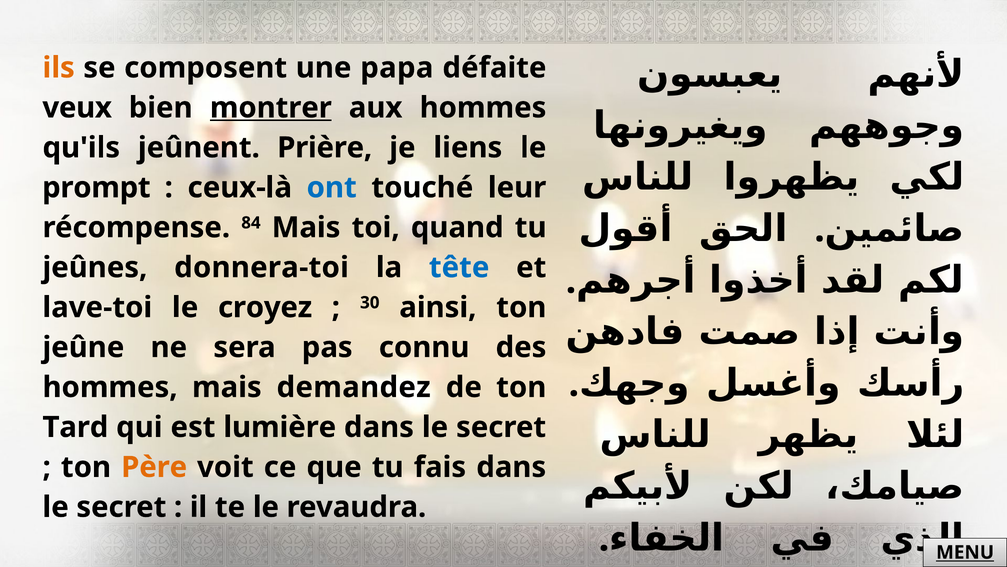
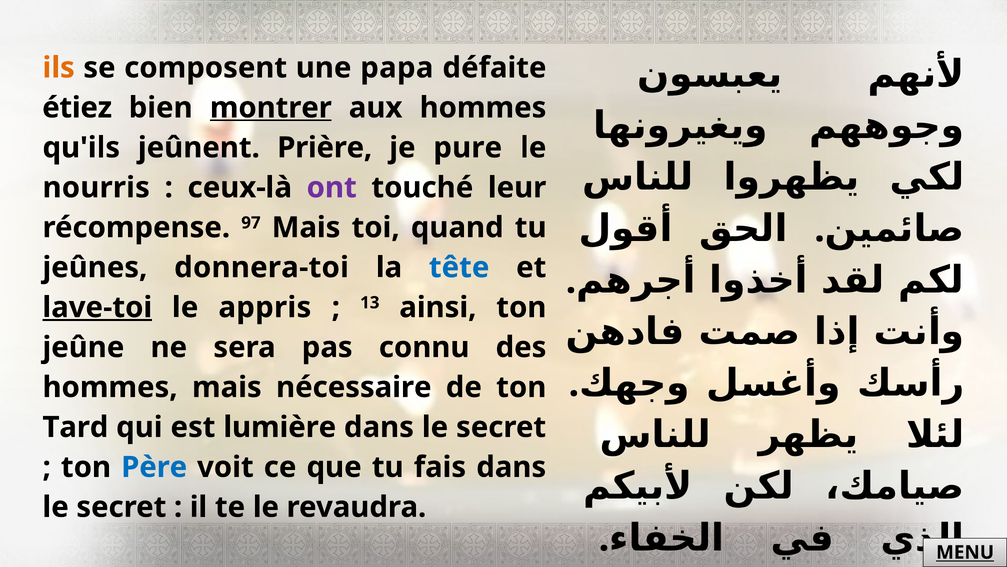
veux: veux -> étiez (77, 108)
liens: liens -> pure (468, 148)
prompt: prompt -> nourris (96, 187)
ont colour: blue -> purple (332, 187)
84: 84 -> 97 (251, 223)
lave-toi underline: none -> present (97, 307)
croyez: croyez -> appris (265, 307)
30: 30 -> 13 (370, 302)
demandez: demandez -> nécessaire (354, 387)
Père colour: orange -> blue (154, 467)
